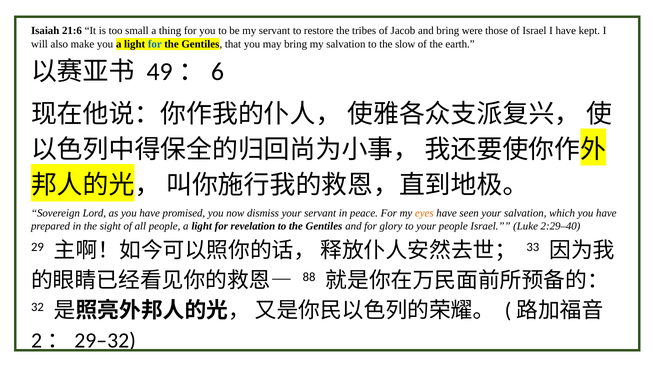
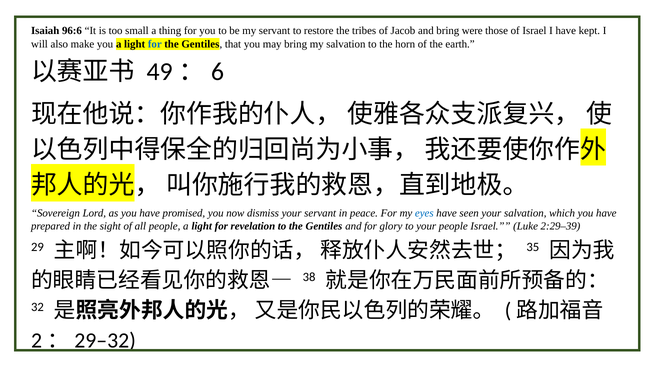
21:6: 21:6 -> 96:6 (72, 31)
slow: slow -> horn (405, 44)
eyes colour: orange -> blue (424, 213)
2:29–40: 2:29–40 -> 2:29–39 (560, 226)
33: 33 -> 35 (533, 247)
88: 88 -> 38 (309, 277)
